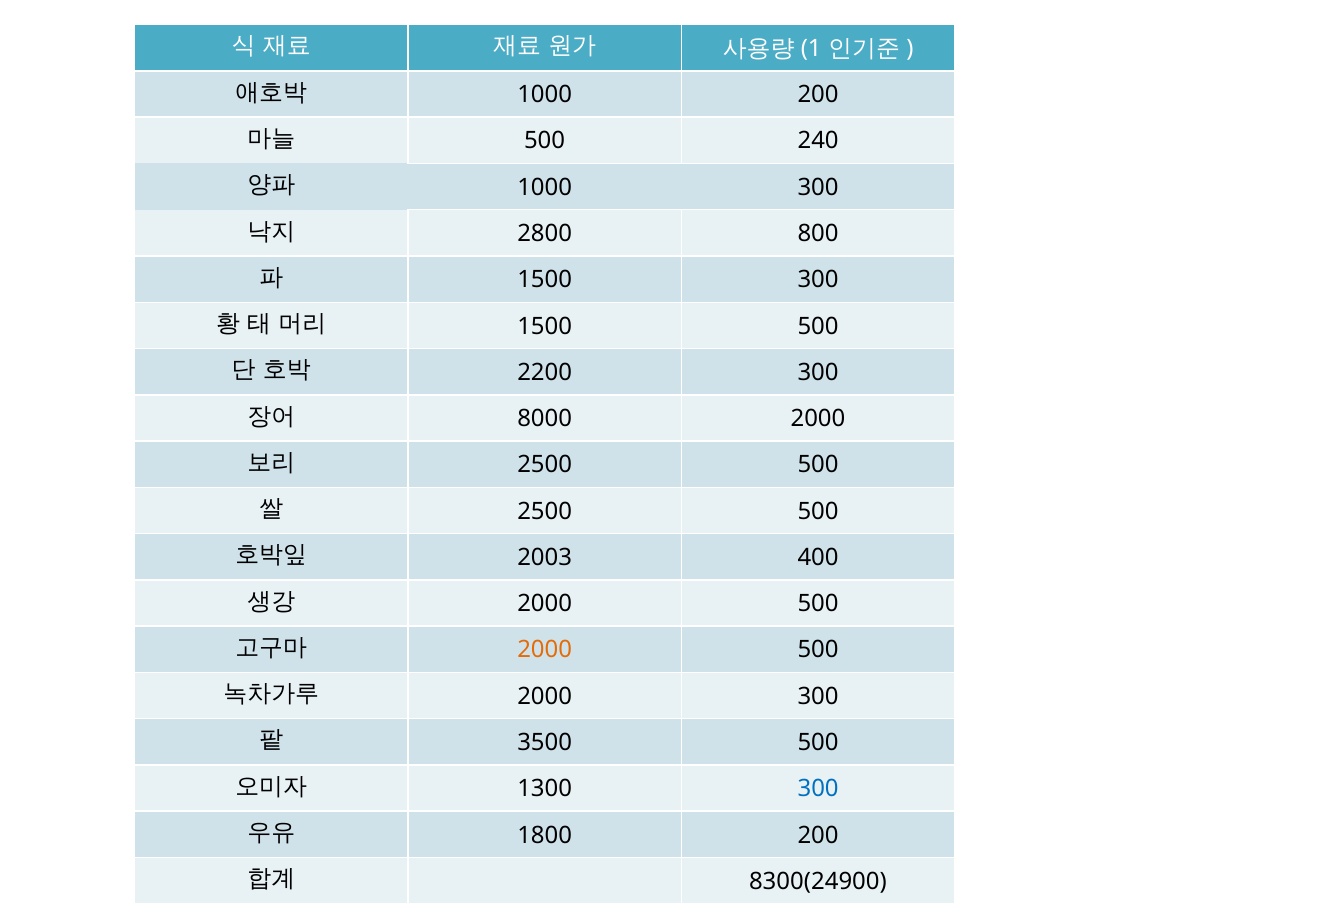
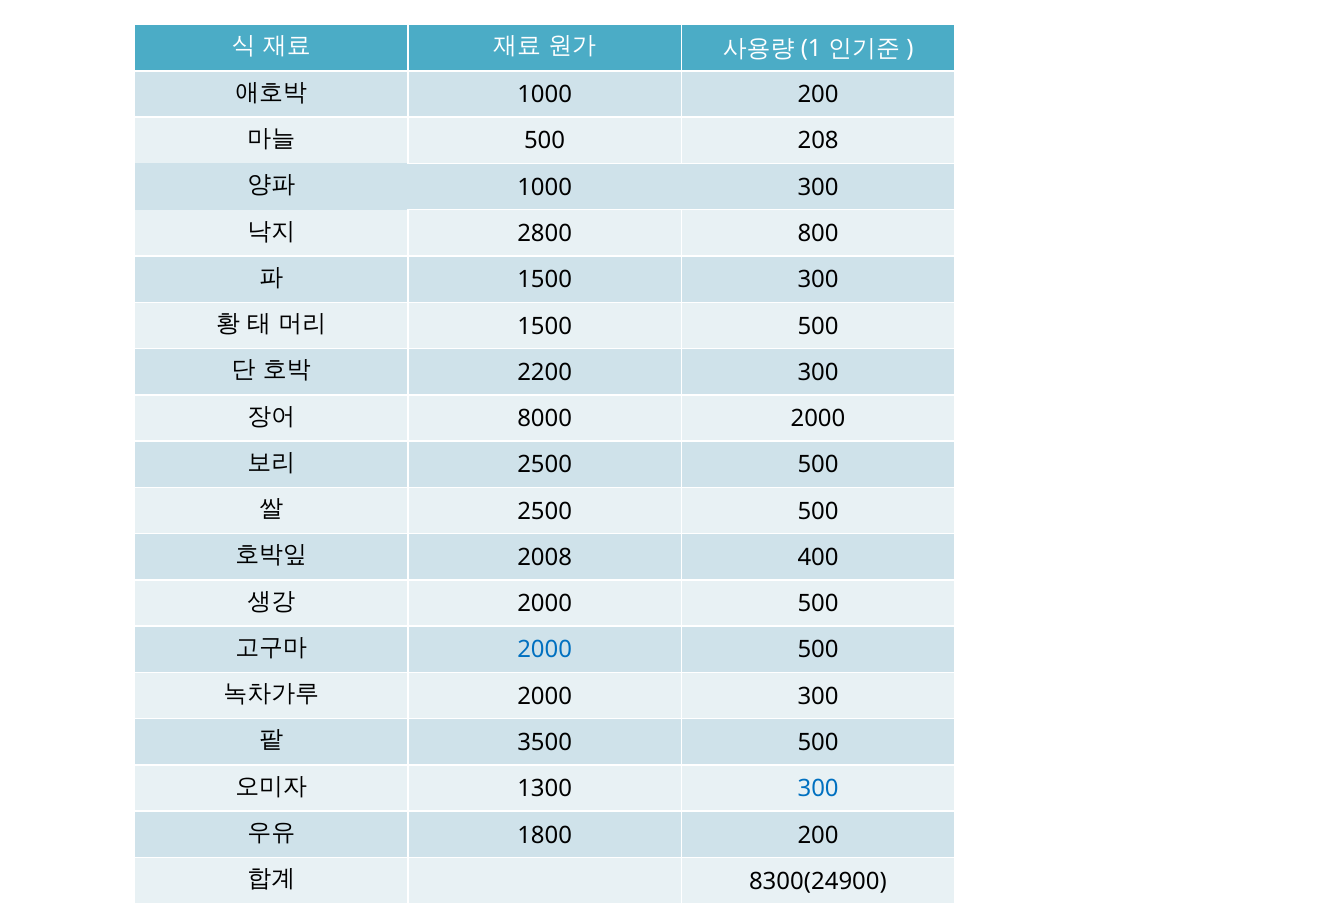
240: 240 -> 208 (818, 141)
2003: 2003 -> 2008 (545, 557)
2000 colour: orange -> blue (545, 650)
